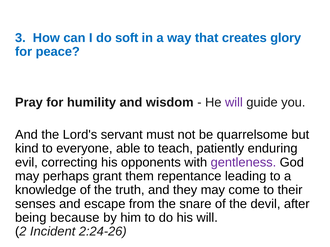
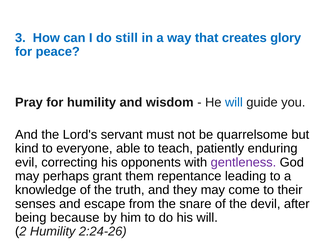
soft: soft -> still (127, 38)
will colour: purple -> blue (234, 103)
2 Incident: Incident -> Humility (53, 232)
